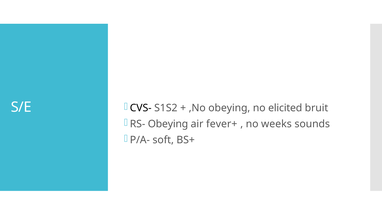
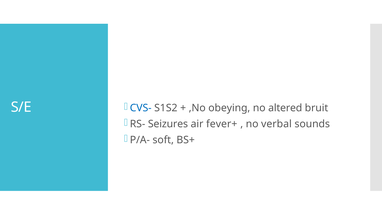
CVS- colour: black -> blue (141, 108)
elicited: elicited -> altered (285, 108)
RS- Obeying: Obeying -> Seizures (168, 124)
weeks: weeks -> verbal (276, 124)
